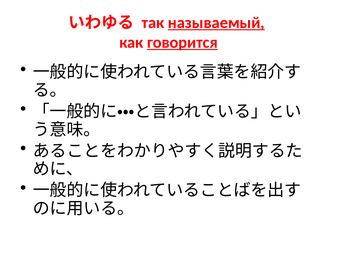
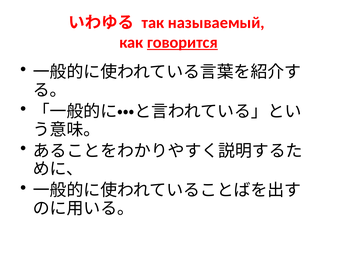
называемый underline: present -> none (216, 23)
